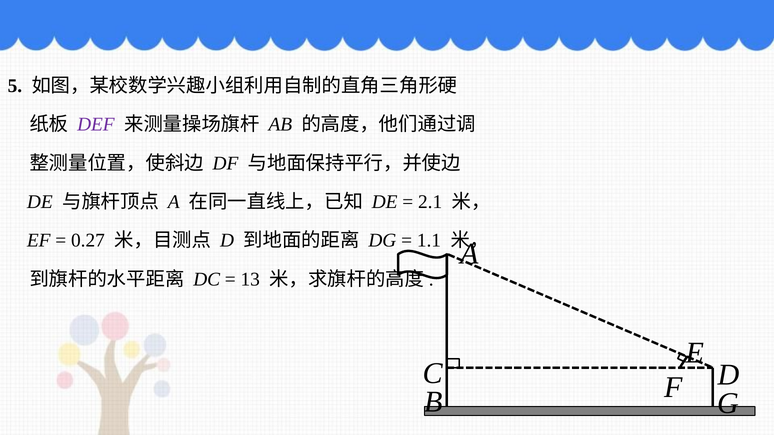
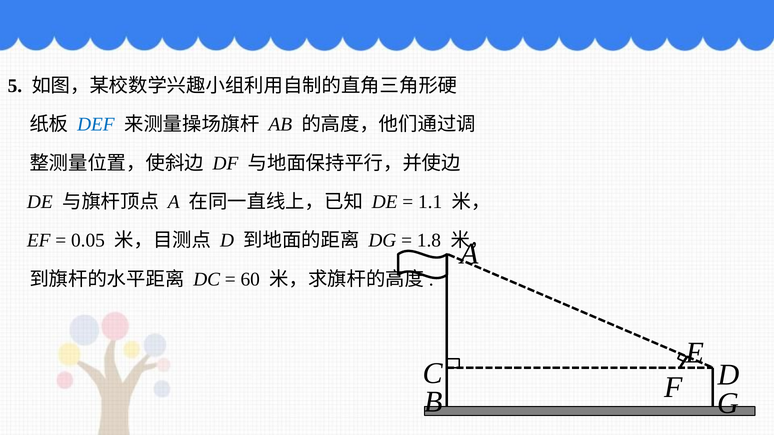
DEF colour: purple -> blue (96, 125)
2.1: 2.1 -> 1.1 (430, 202)
0.27: 0.27 -> 0.05 (88, 241)
1.1: 1.1 -> 1.8 (429, 241)
13: 13 -> 60 (250, 279)
